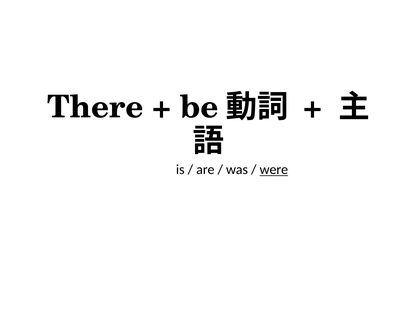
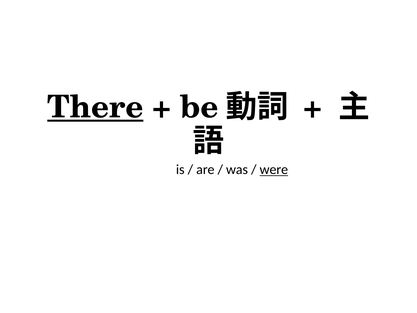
There underline: none -> present (95, 107)
